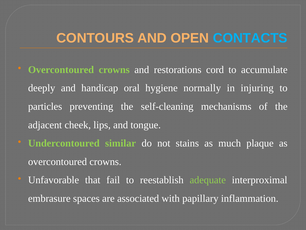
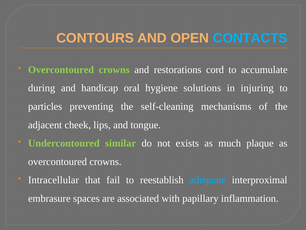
deeply: deeply -> during (42, 88)
normally: normally -> solutions (202, 88)
stains: stains -> exists (187, 143)
Unfavorable: Unfavorable -> Intracellular (54, 180)
adequate colour: light green -> light blue (208, 180)
